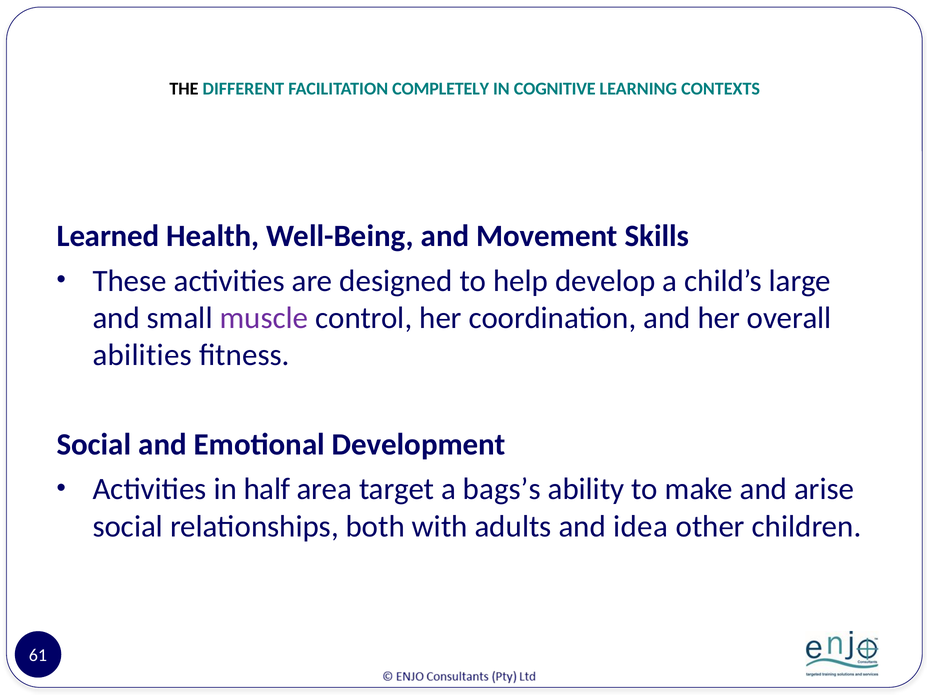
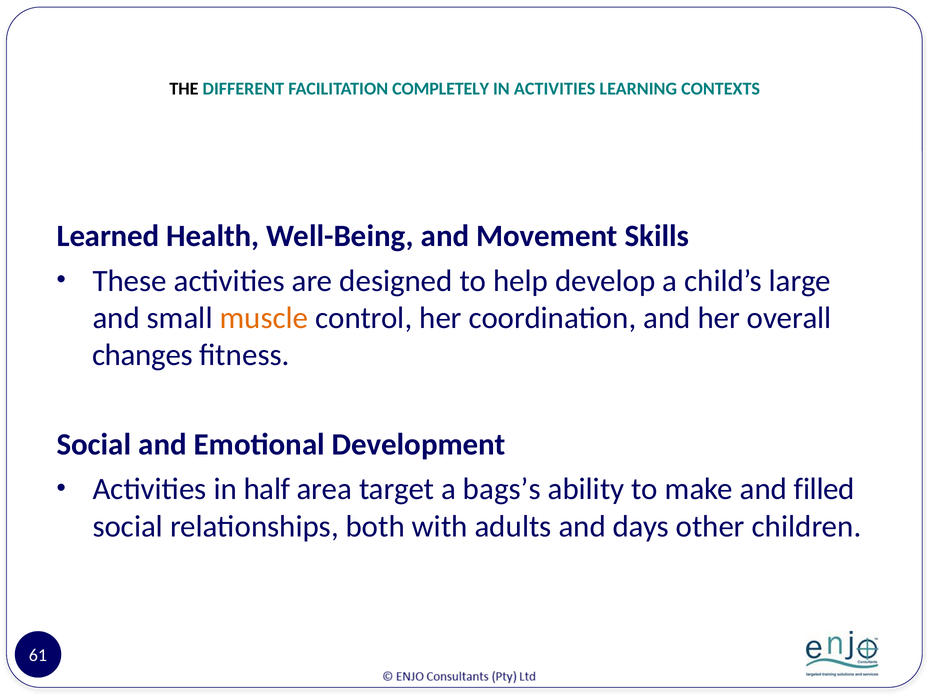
IN COGNITIVE: COGNITIVE -> ACTIVITIES (555, 89)
muscle colour: purple -> orange (264, 318)
abilities: abilities -> changes (143, 355)
arise: arise -> filled (824, 489)
idea: idea -> days (641, 526)
